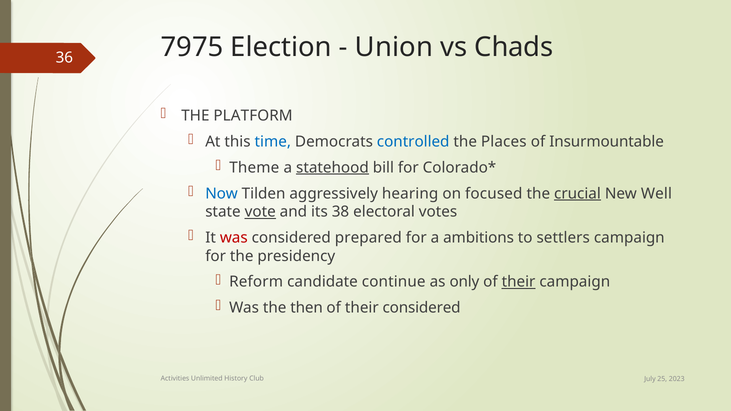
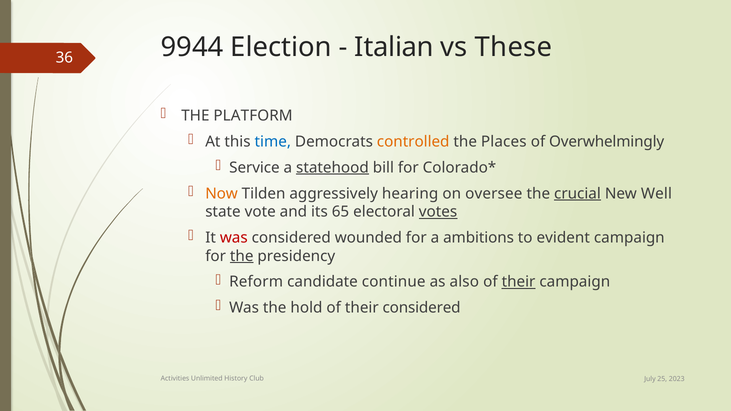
7975: 7975 -> 9944 (192, 47)
Union: Union -> Italian (394, 47)
Chads: Chads -> These (514, 47)
controlled colour: blue -> orange (413, 142)
Insurmountable: Insurmountable -> Overwhelmingly (607, 142)
Theme: Theme -> Service (254, 168)
Now colour: blue -> orange (222, 194)
focused: focused -> oversee (494, 194)
vote underline: present -> none (260, 212)
38: 38 -> 65 (340, 212)
votes underline: none -> present (438, 212)
prepared: prepared -> wounded (368, 238)
settlers: settlers -> evident (563, 238)
the underline: none -> present (242, 256)
only: only -> also (464, 282)
then: then -> hold (306, 308)
